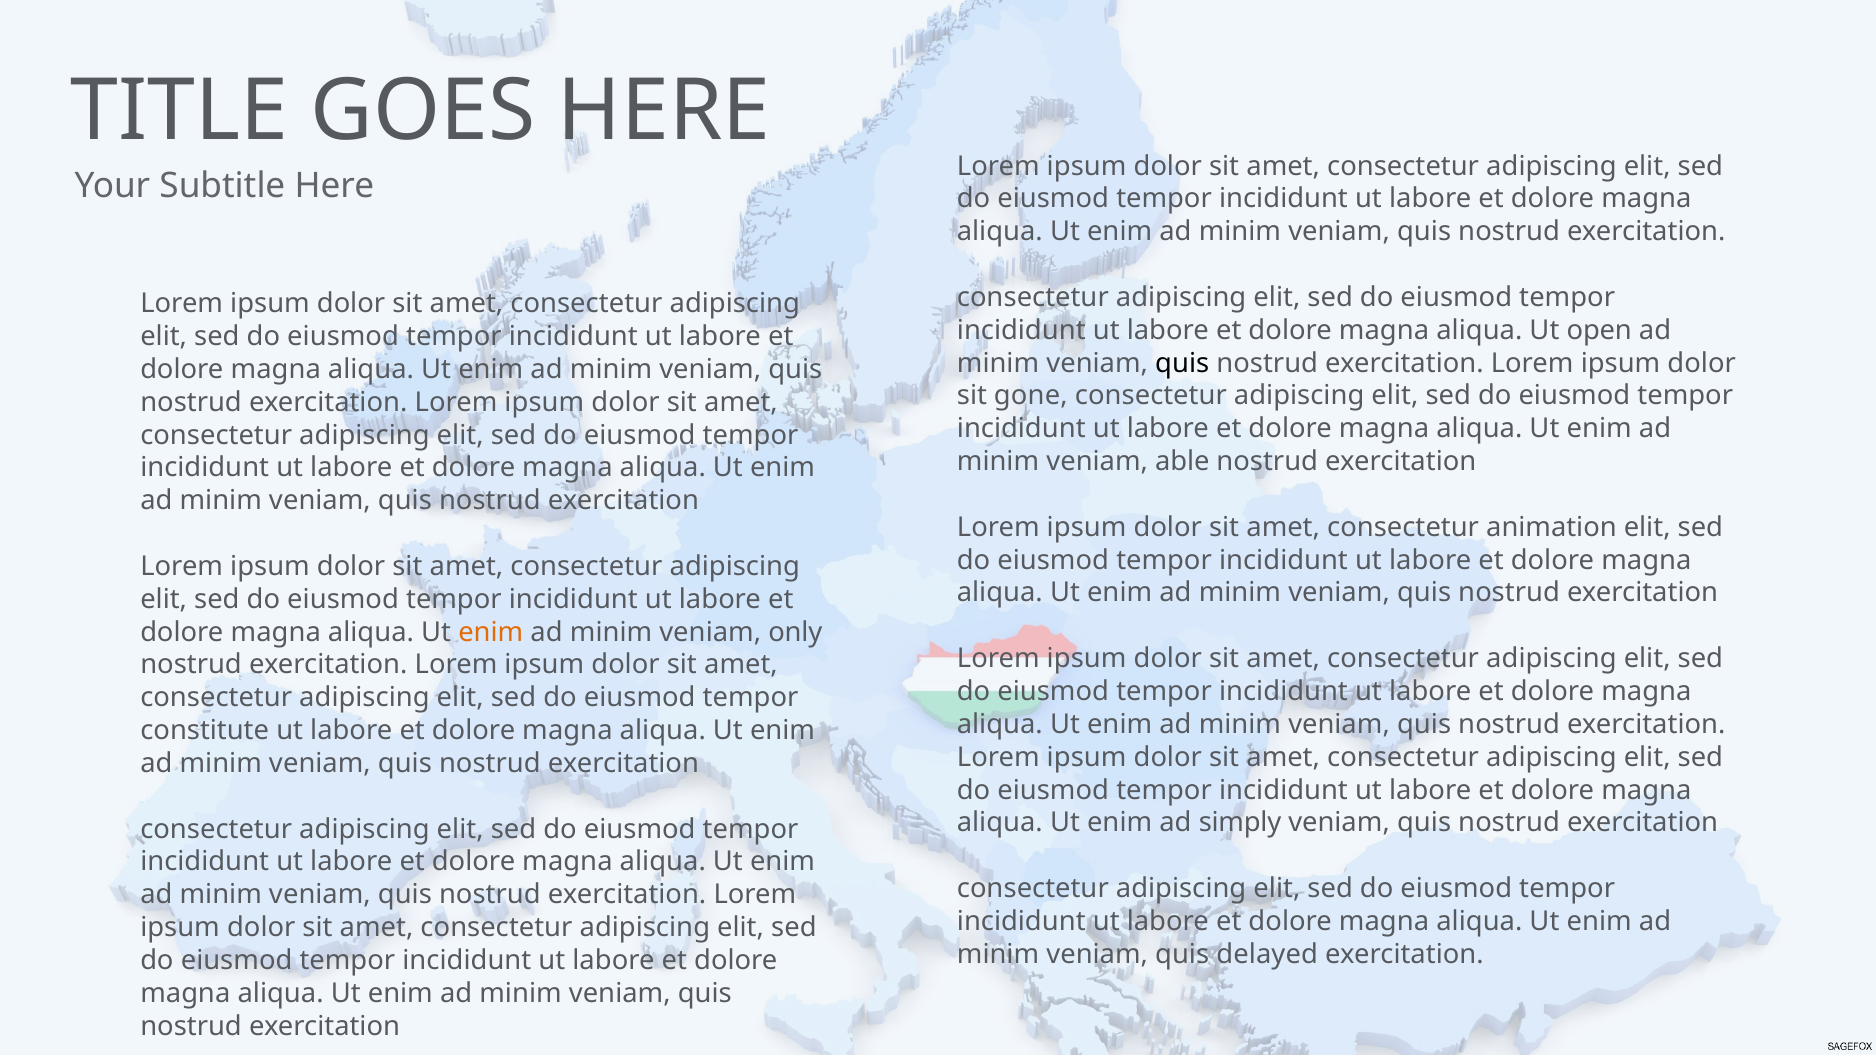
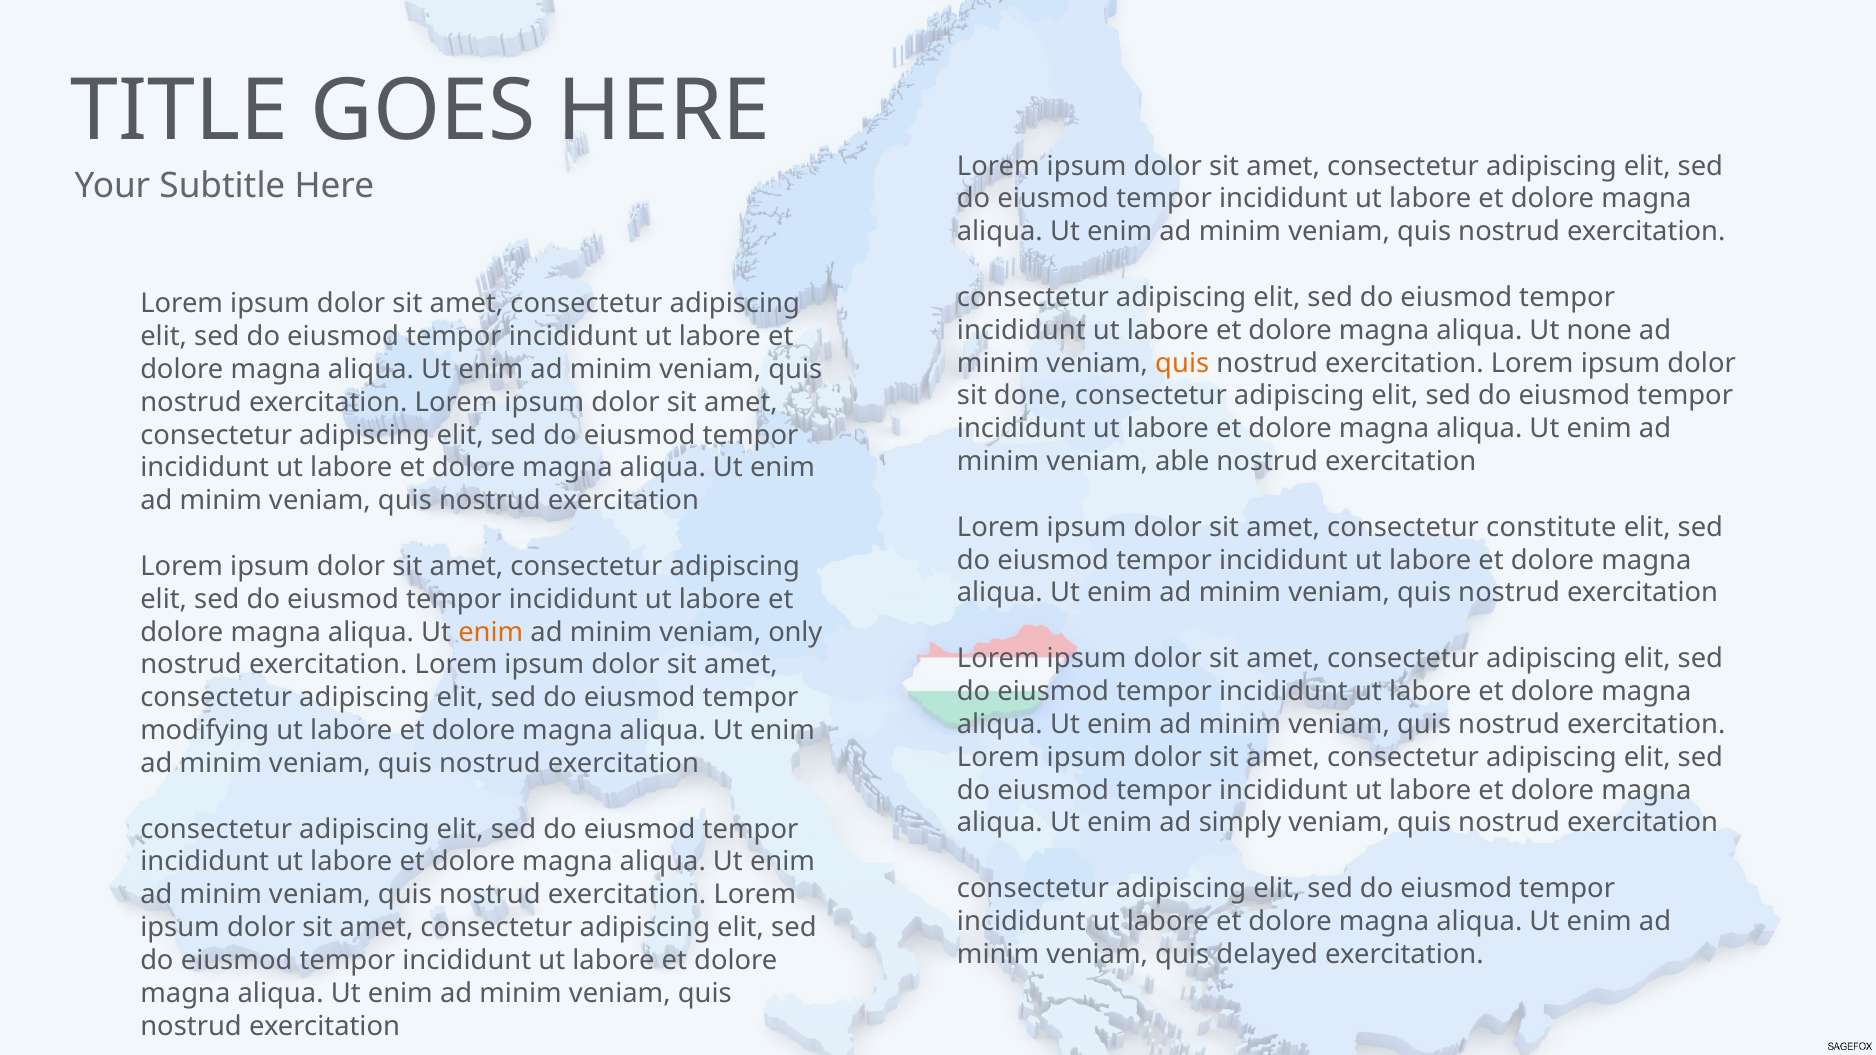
open: open -> none (1599, 330)
quis colour: black -> orange (1182, 363)
gone: gone -> done (1031, 396)
animation: animation -> constitute (1551, 527)
constitute: constitute -> modifying (205, 731)
